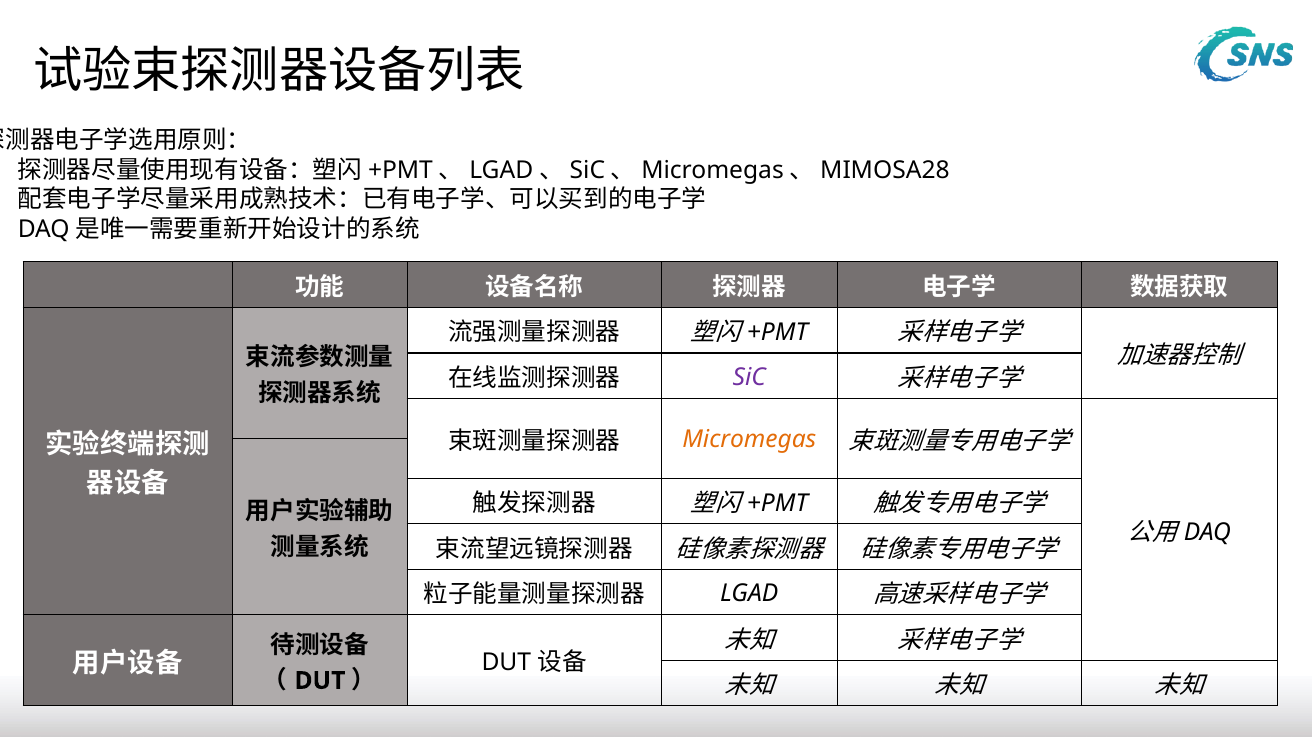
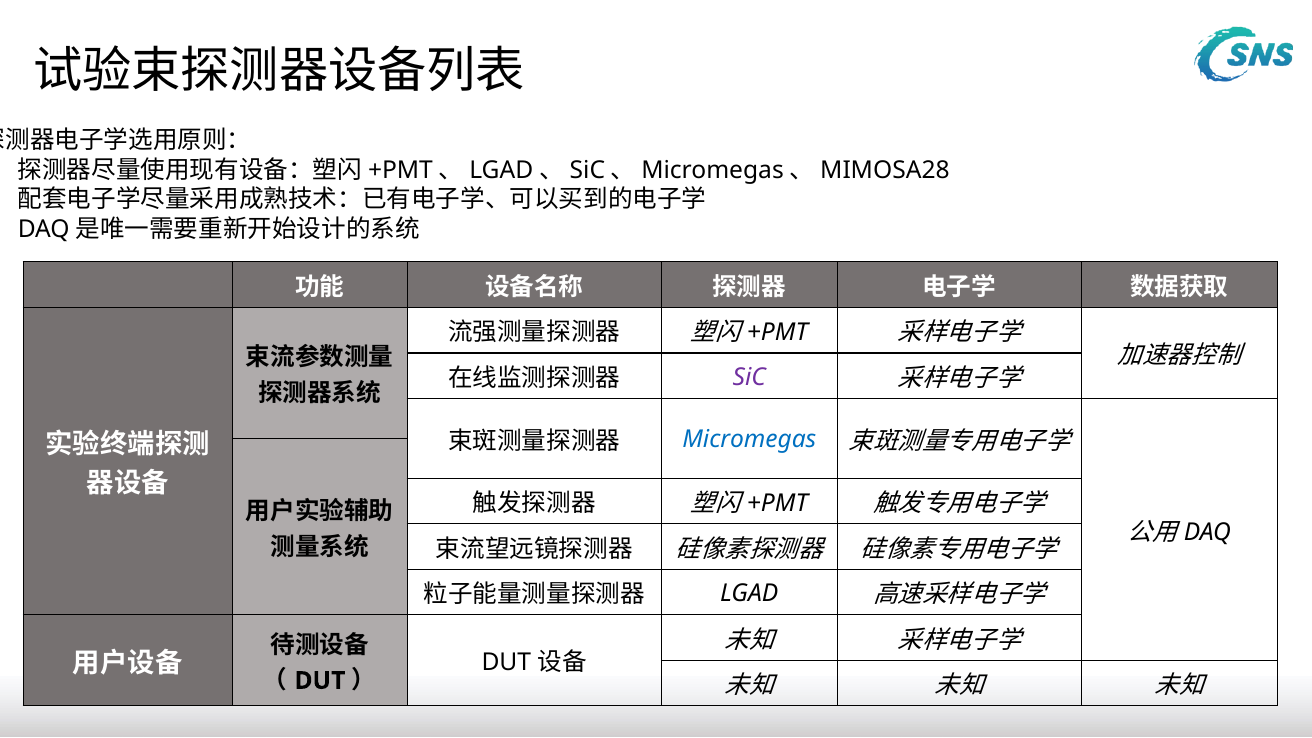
Micromegas colour: orange -> blue (749, 440)
